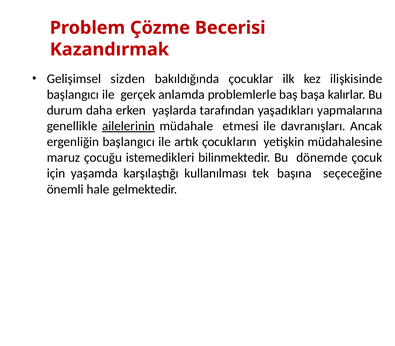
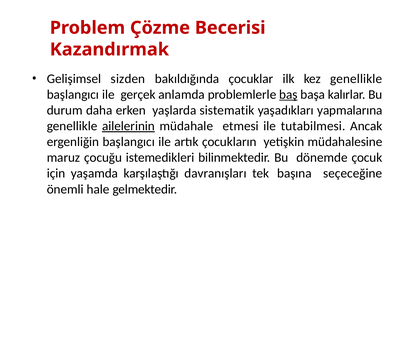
kez ilişkisinde: ilişkisinde -> genellikle (356, 79)
baş underline: none -> present (288, 95)
tarafından: tarafından -> sistematik (227, 111)
davranışları: davranışları -> tutabilmesi (313, 126)
kullanılması: kullanılması -> davranışları (215, 174)
